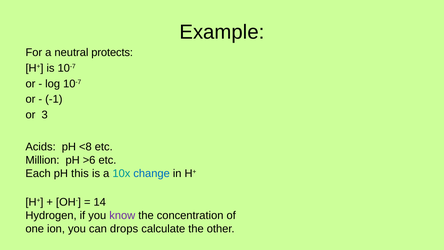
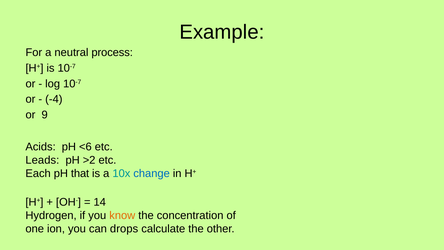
protects: protects -> process (112, 53)
-1: -1 -> -4 (54, 99)
3: 3 -> 9 (45, 115)
<8: <8 -> <6 (85, 147)
Million: Million -> Leads (42, 160)
>6: >6 -> >2 (89, 160)
this: this -> that (80, 173)
know colour: purple -> orange (122, 215)
